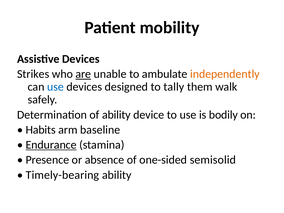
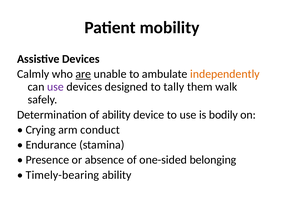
Strikes: Strikes -> Calmly (33, 74)
use colour: blue -> purple (55, 87)
Habits: Habits -> Crying (41, 130)
baseline: baseline -> conduct (100, 130)
Endurance underline: present -> none (51, 145)
semisolid: semisolid -> belonging (213, 160)
